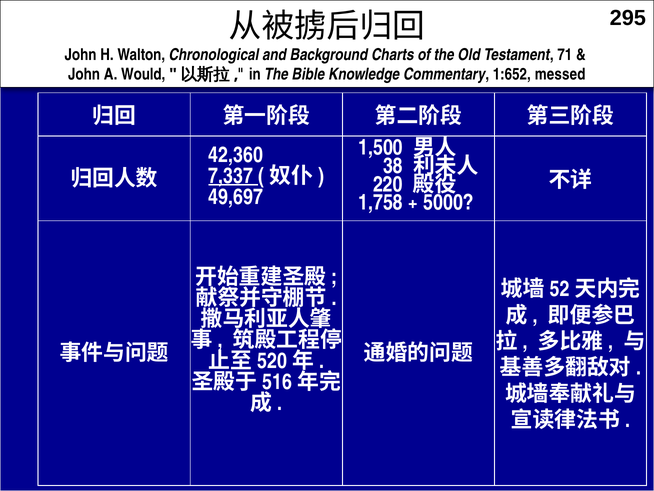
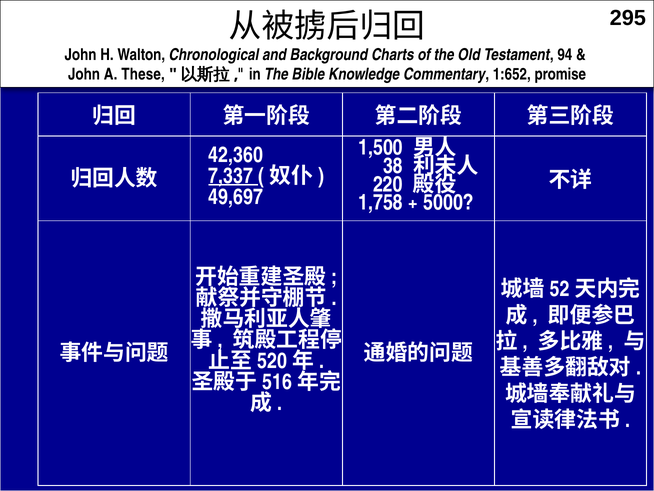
71: 71 -> 94 (565, 55)
Would: Would -> These (143, 74)
messed: messed -> promise (560, 74)
